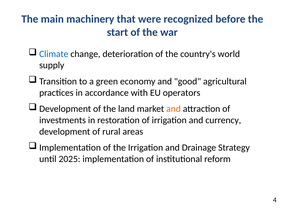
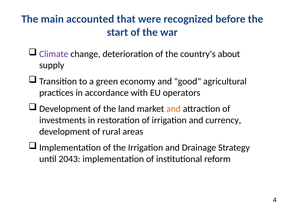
machinery: machinery -> accounted (90, 19)
Climate colour: blue -> purple (54, 54)
world: world -> about (229, 54)
2025: 2025 -> 2043 (69, 159)
